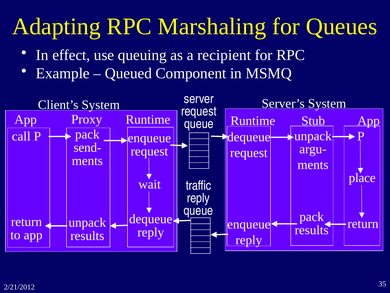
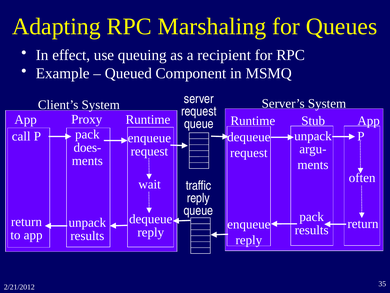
send-: send- -> does- (87, 147)
place: place -> often (362, 177)
